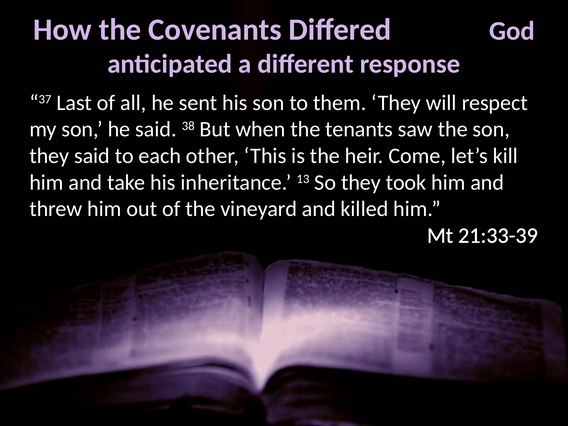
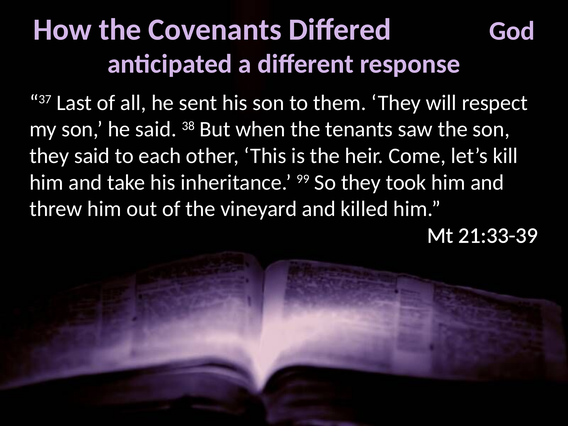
13: 13 -> 99 (303, 179)
